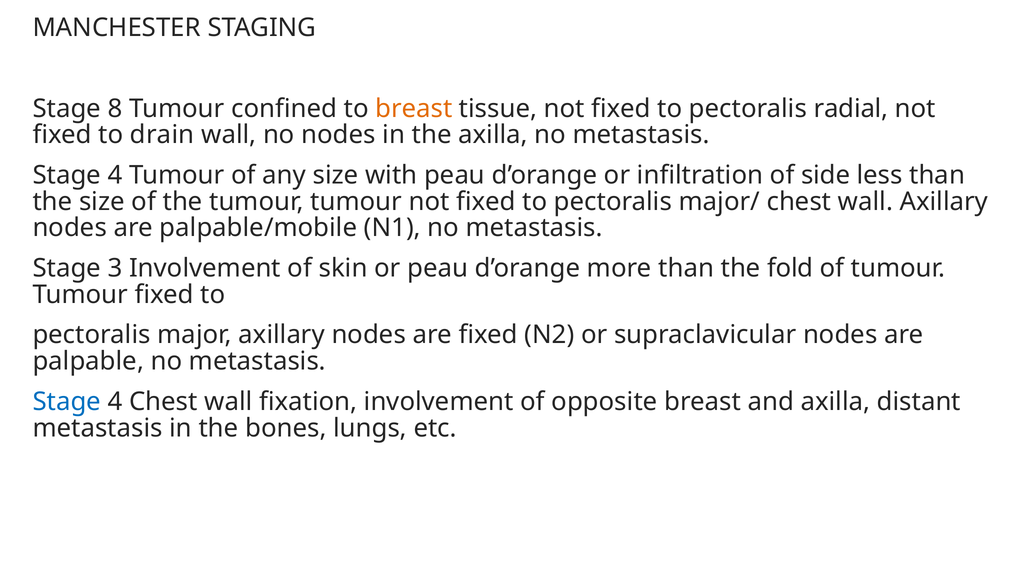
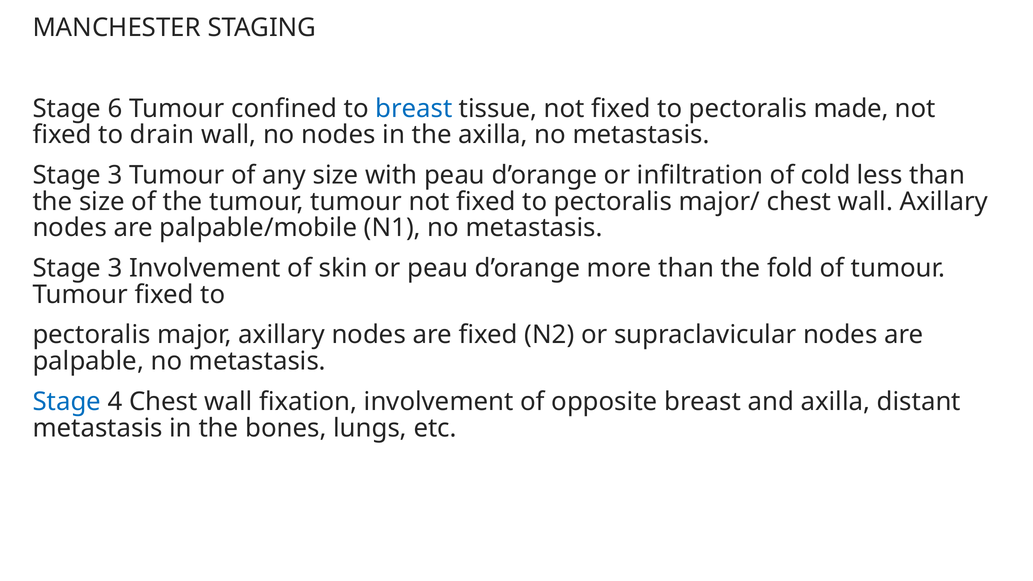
8: 8 -> 6 (115, 109)
breast colour: orange -> blue (414, 109)
radial: radial -> made (851, 109)
4: 4 -> 3 (115, 175)
side: side -> cold (826, 175)
